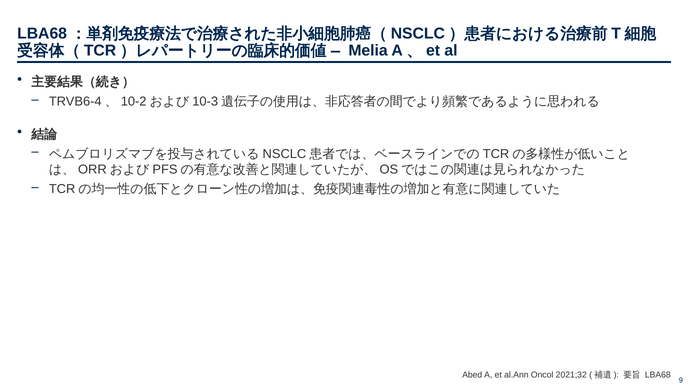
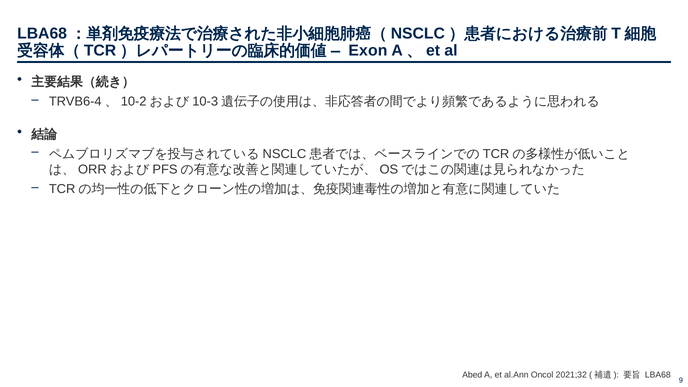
Melia: Melia -> Exon (368, 50)
